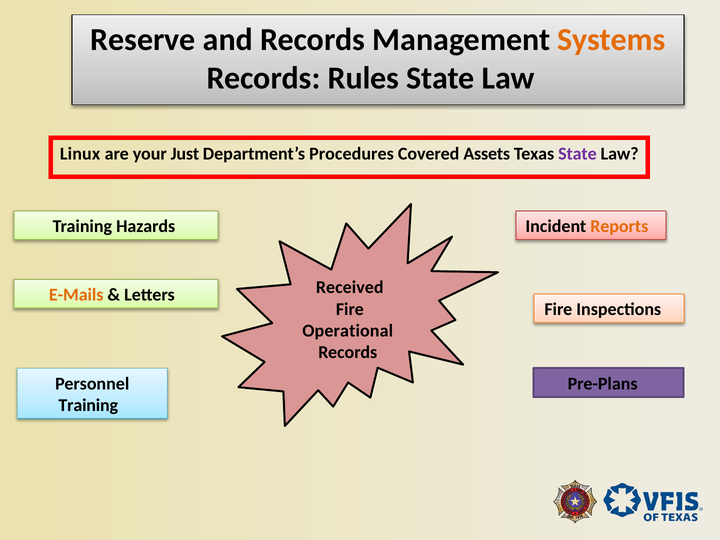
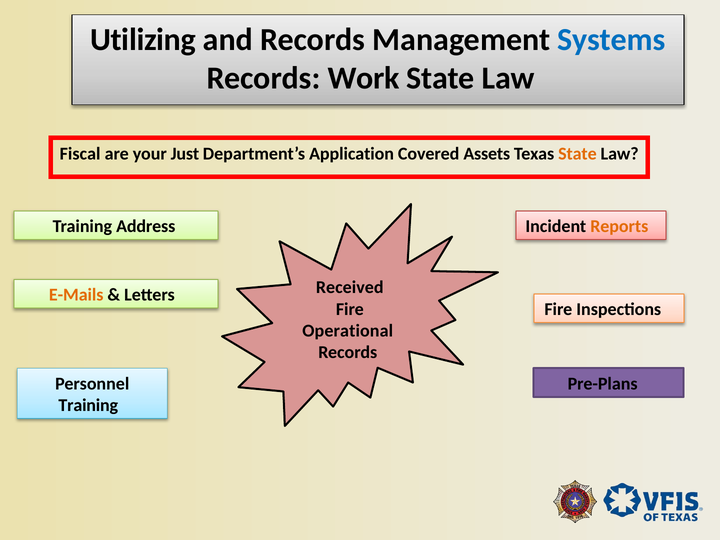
Reserve: Reserve -> Utilizing (143, 40)
Systems colour: orange -> blue (611, 40)
Rules: Rules -> Work (363, 78)
Linux: Linux -> Fiscal (80, 154)
Procedures: Procedures -> Application (352, 154)
State colour: purple -> orange (577, 154)
Hazards: Hazards -> Address (146, 227)
